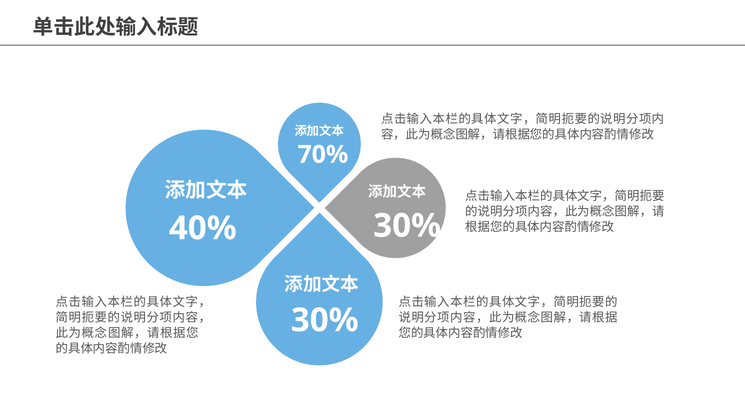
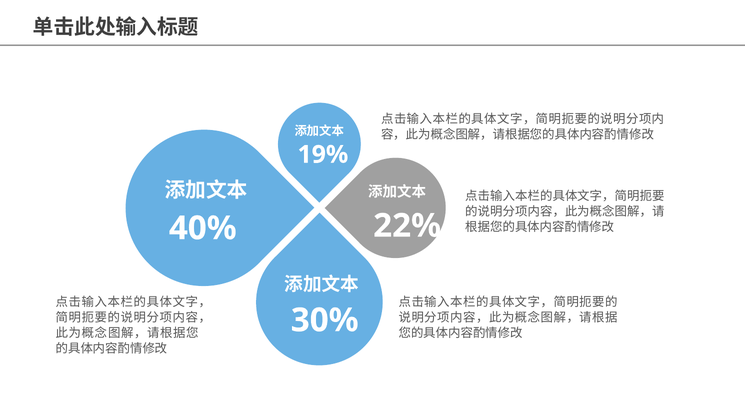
70%: 70% -> 19% (323, 155)
30%: 30% -> 22% (407, 226)
